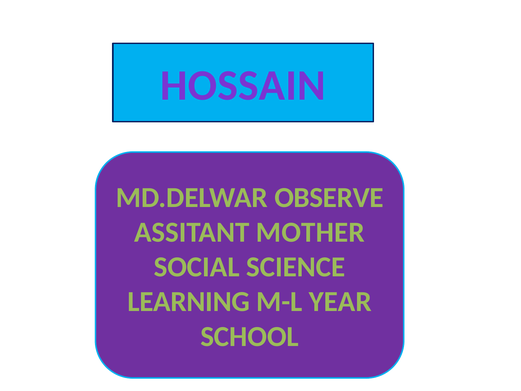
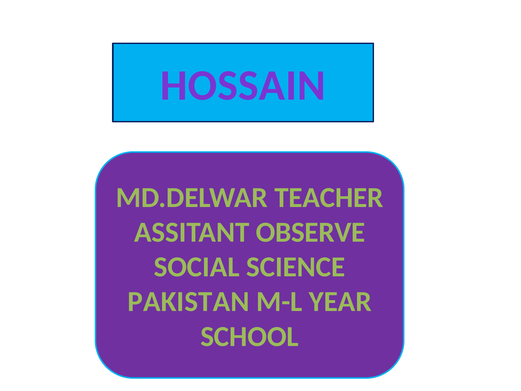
OBSERVE: OBSERVE -> TEACHER (329, 197)
MOTHER: MOTHER -> OBSERVE (311, 232)
LEARNING: LEARNING -> PAKISTAN (188, 302)
